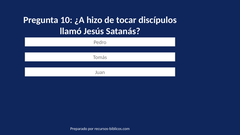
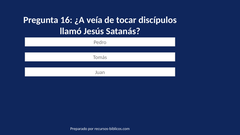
10: 10 -> 16 (66, 20)
hizo: hizo -> veía (94, 20)
